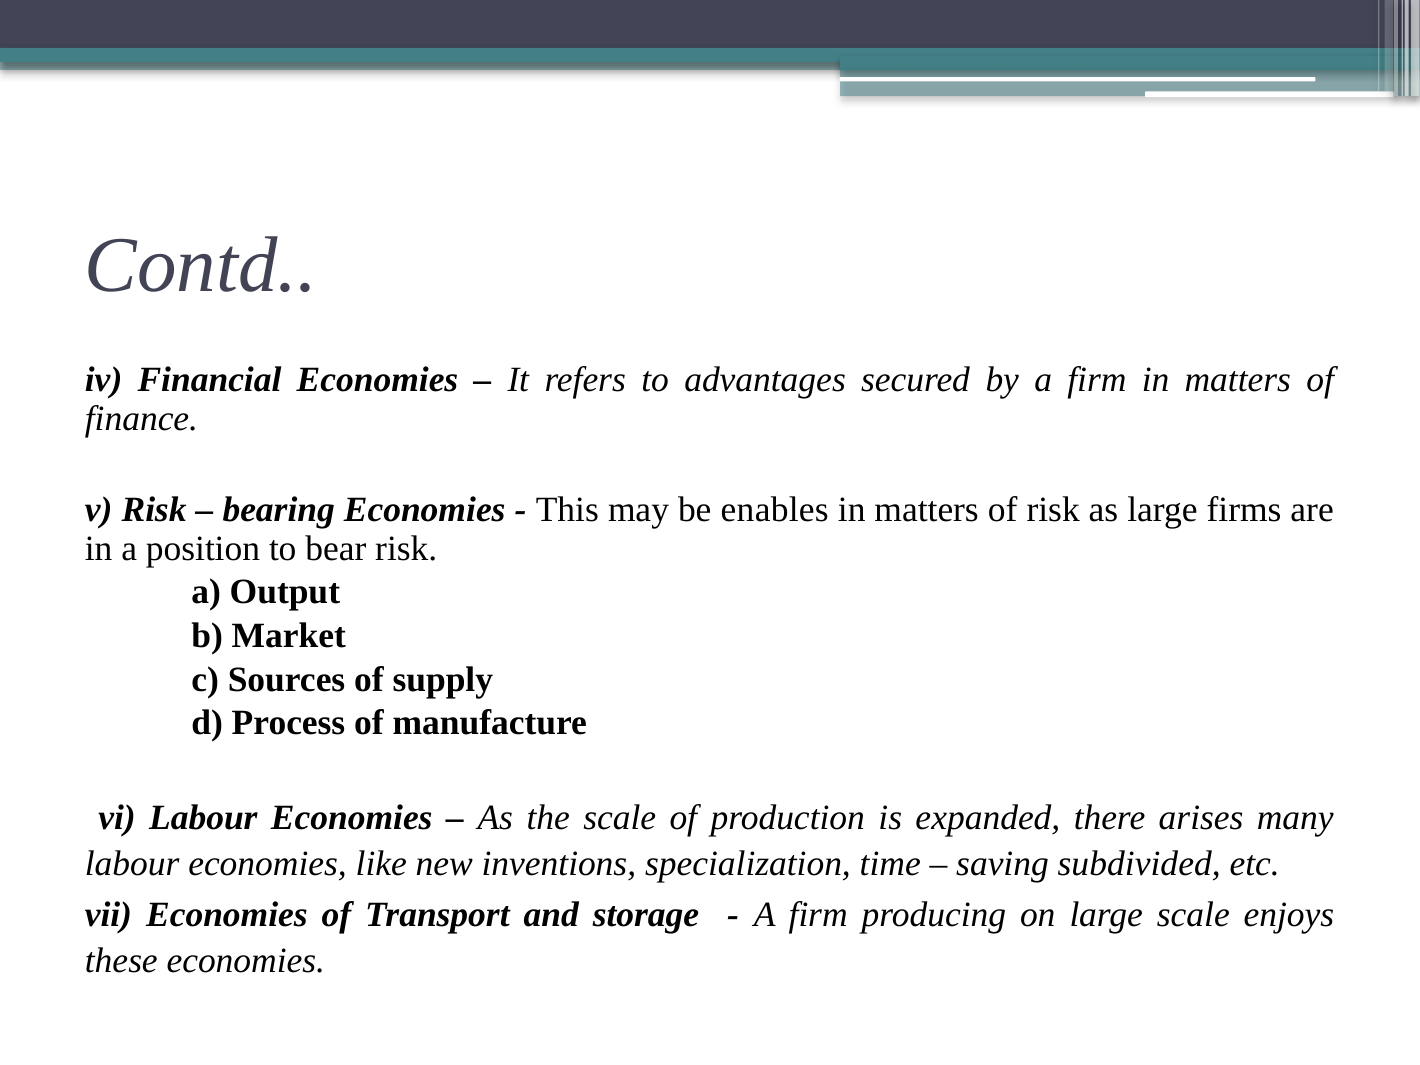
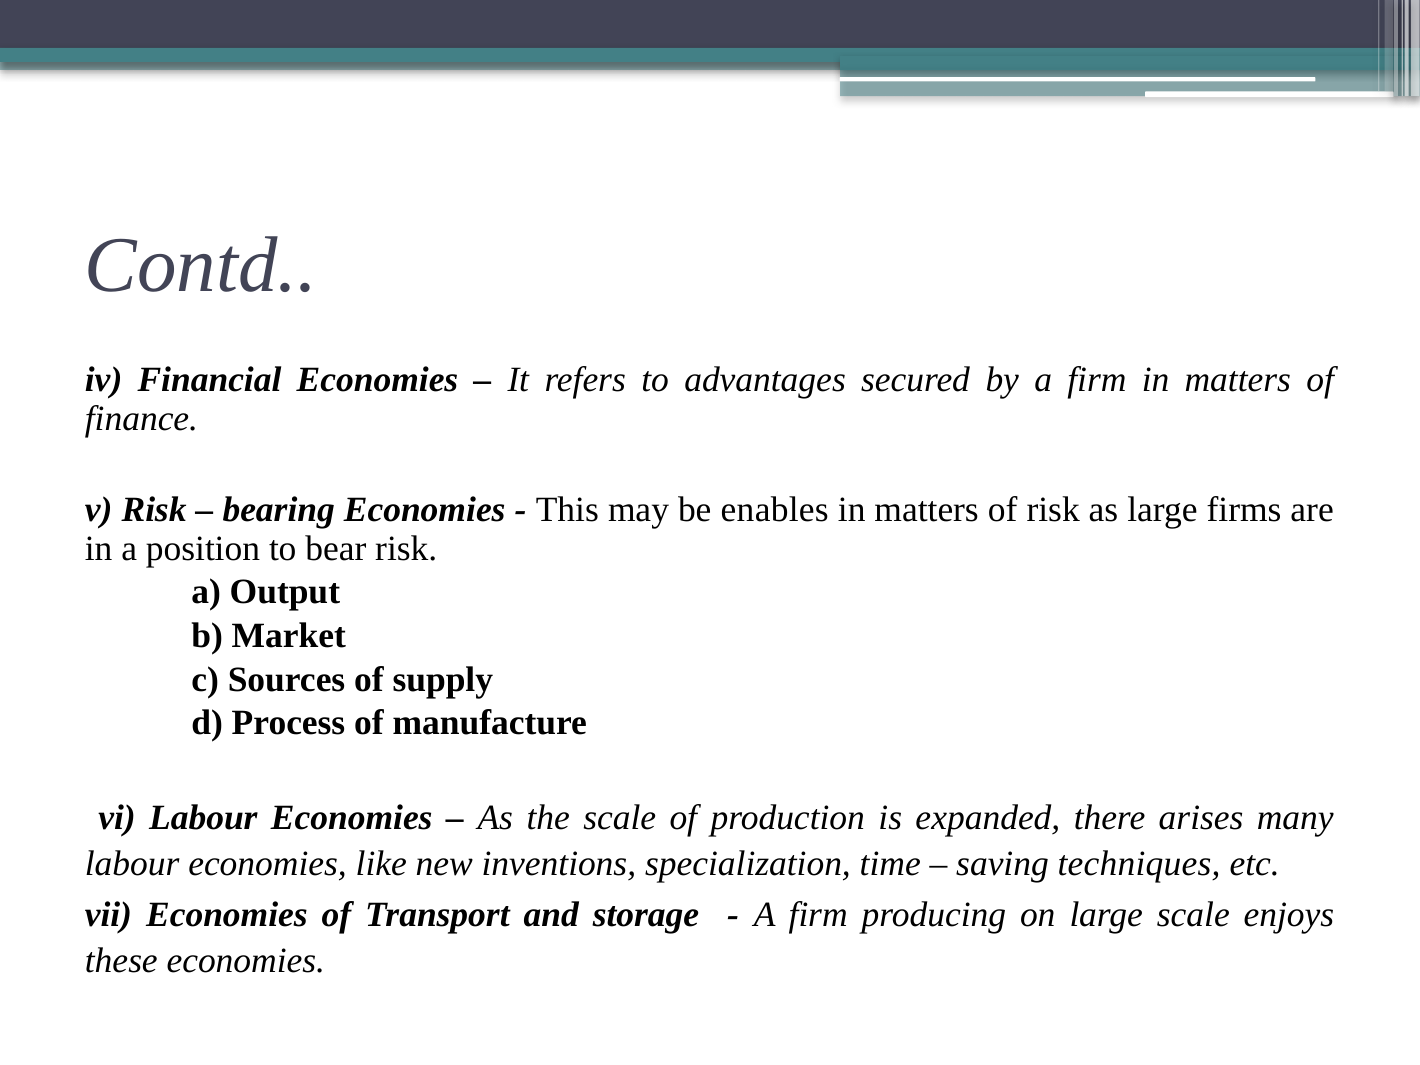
subdivided: subdivided -> techniques (1139, 864)
